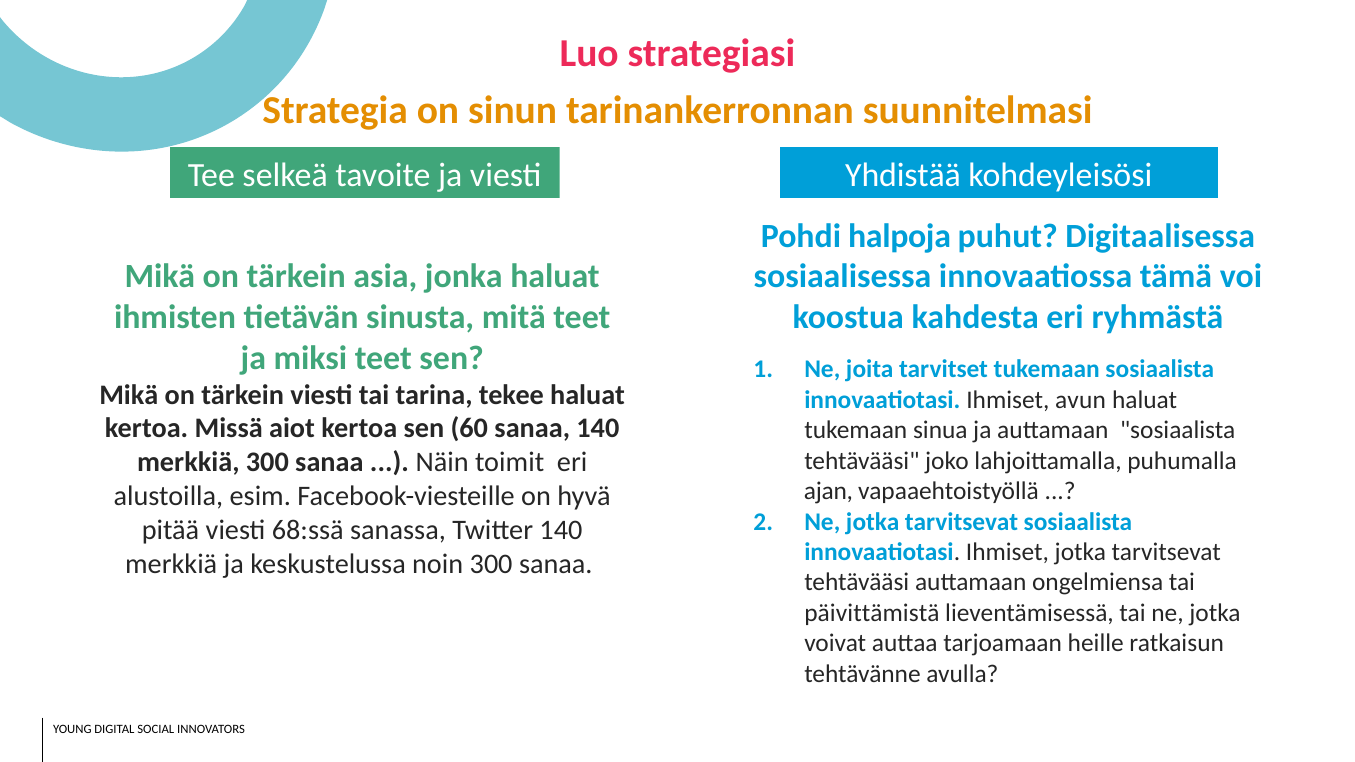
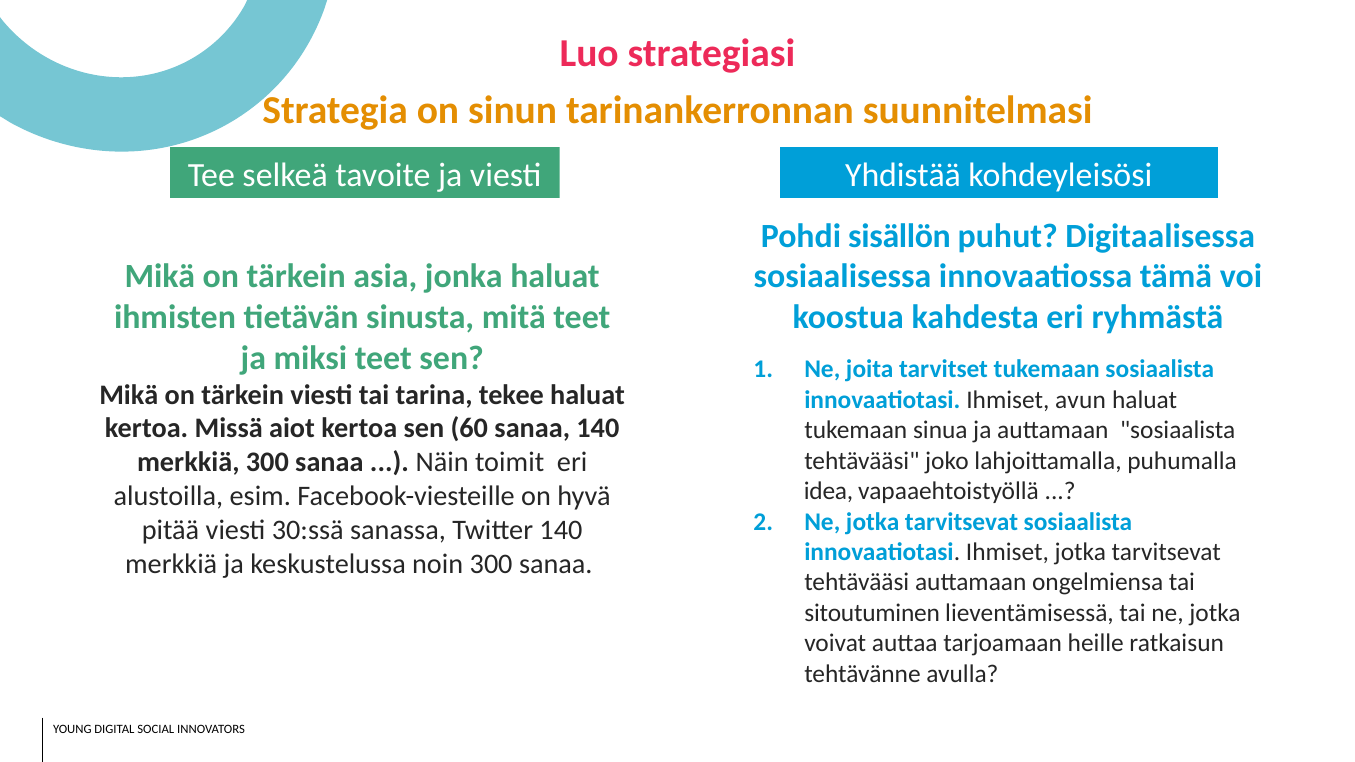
halpoja: halpoja -> sisällön (900, 236)
ajan: ajan -> idea (828, 491)
68:ssä: 68:ssä -> 30:ssä (308, 530)
päivittämistä: päivittämistä -> sitoutuminen (872, 613)
